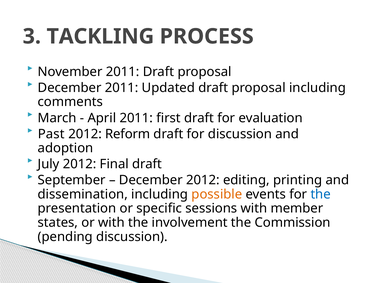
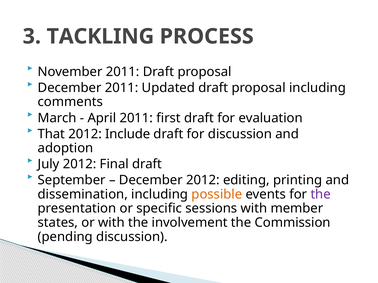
Past: Past -> That (51, 134)
Reform: Reform -> Include (128, 134)
the colour: blue -> purple (321, 195)
